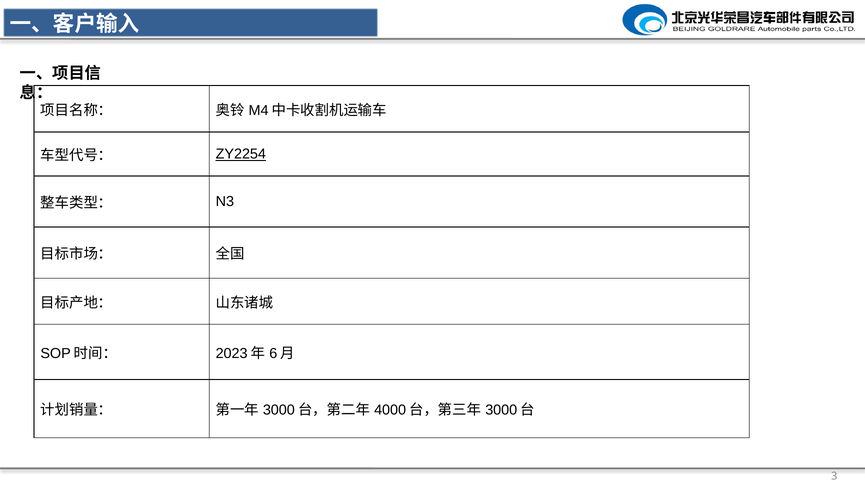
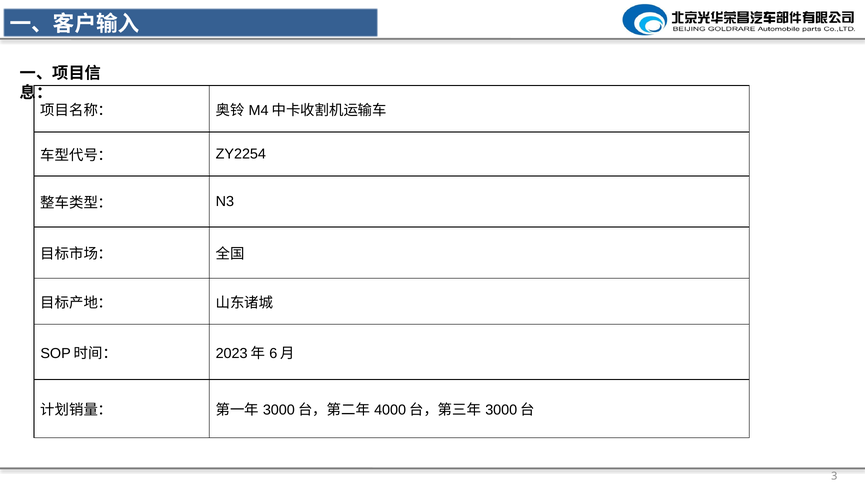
ZY2254 underline: present -> none (241, 154)
